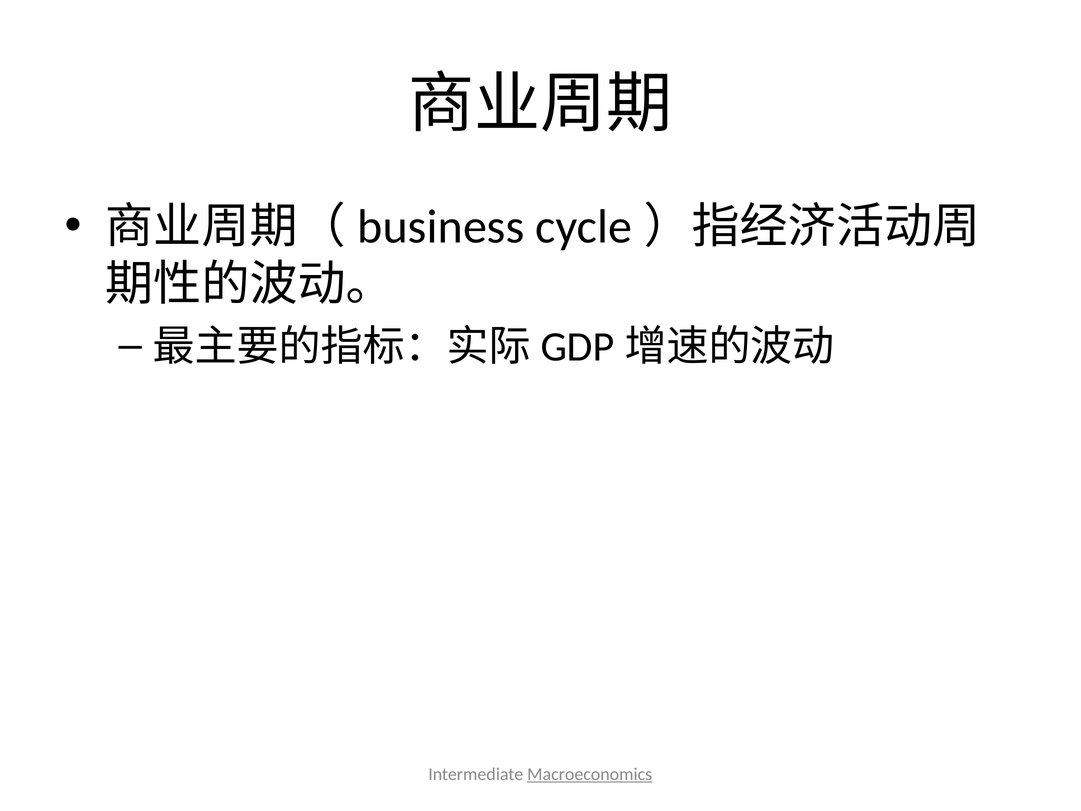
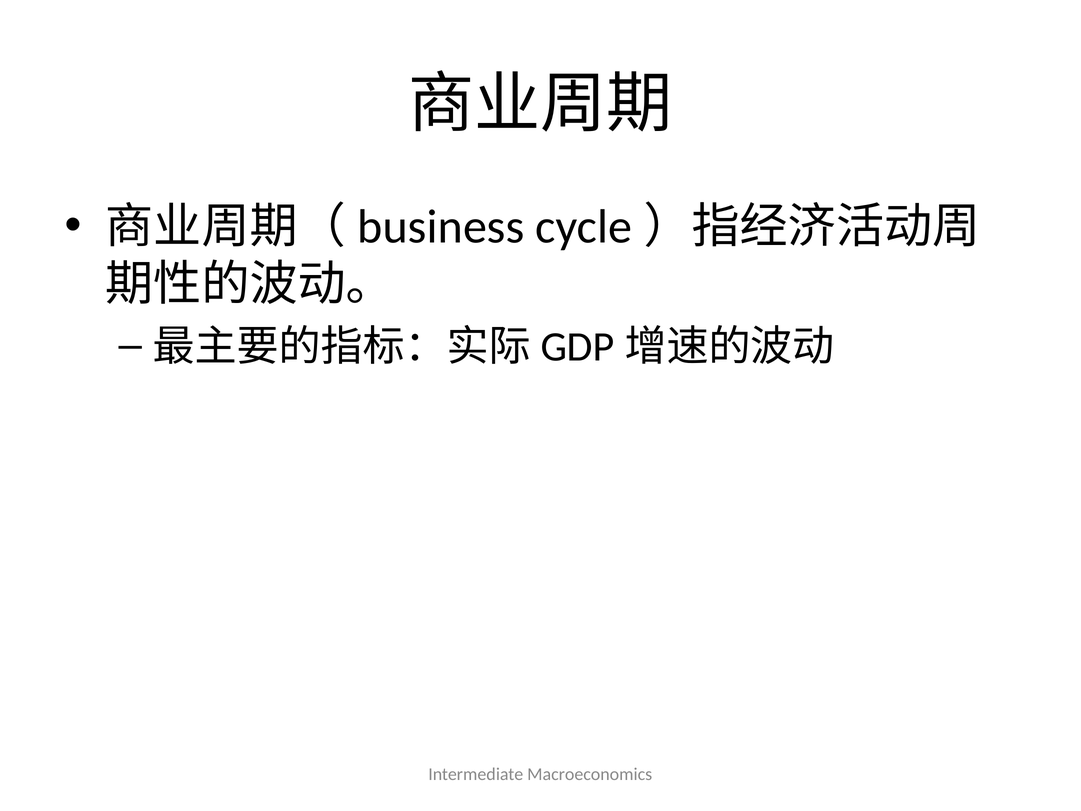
Macroeconomics underline: present -> none (590, 774)
